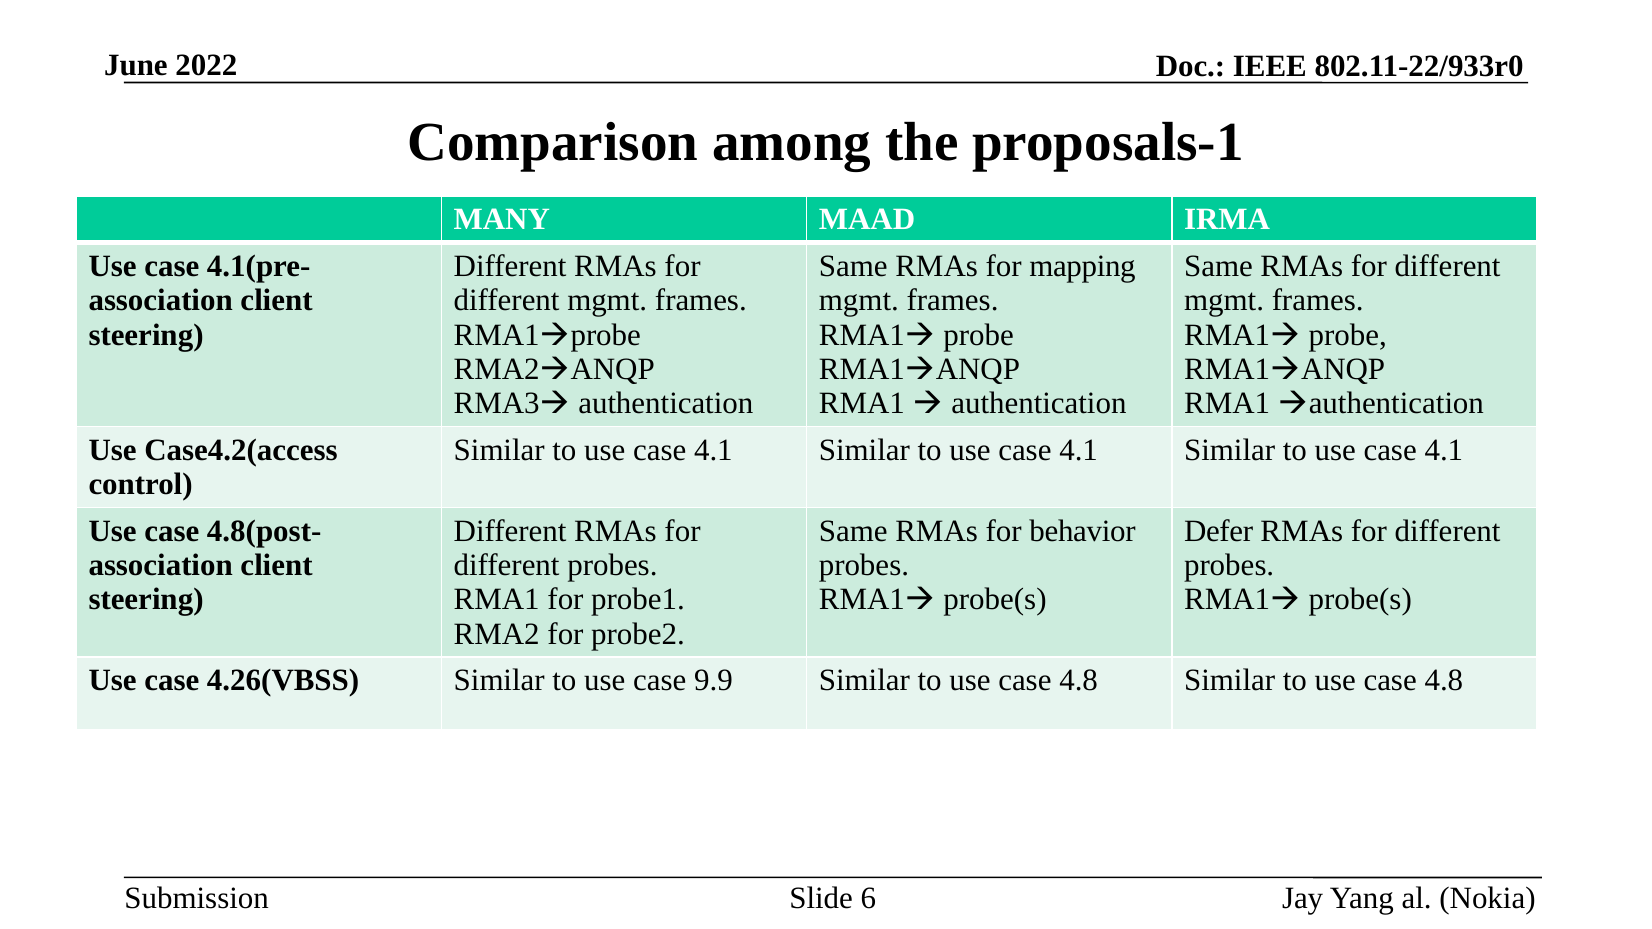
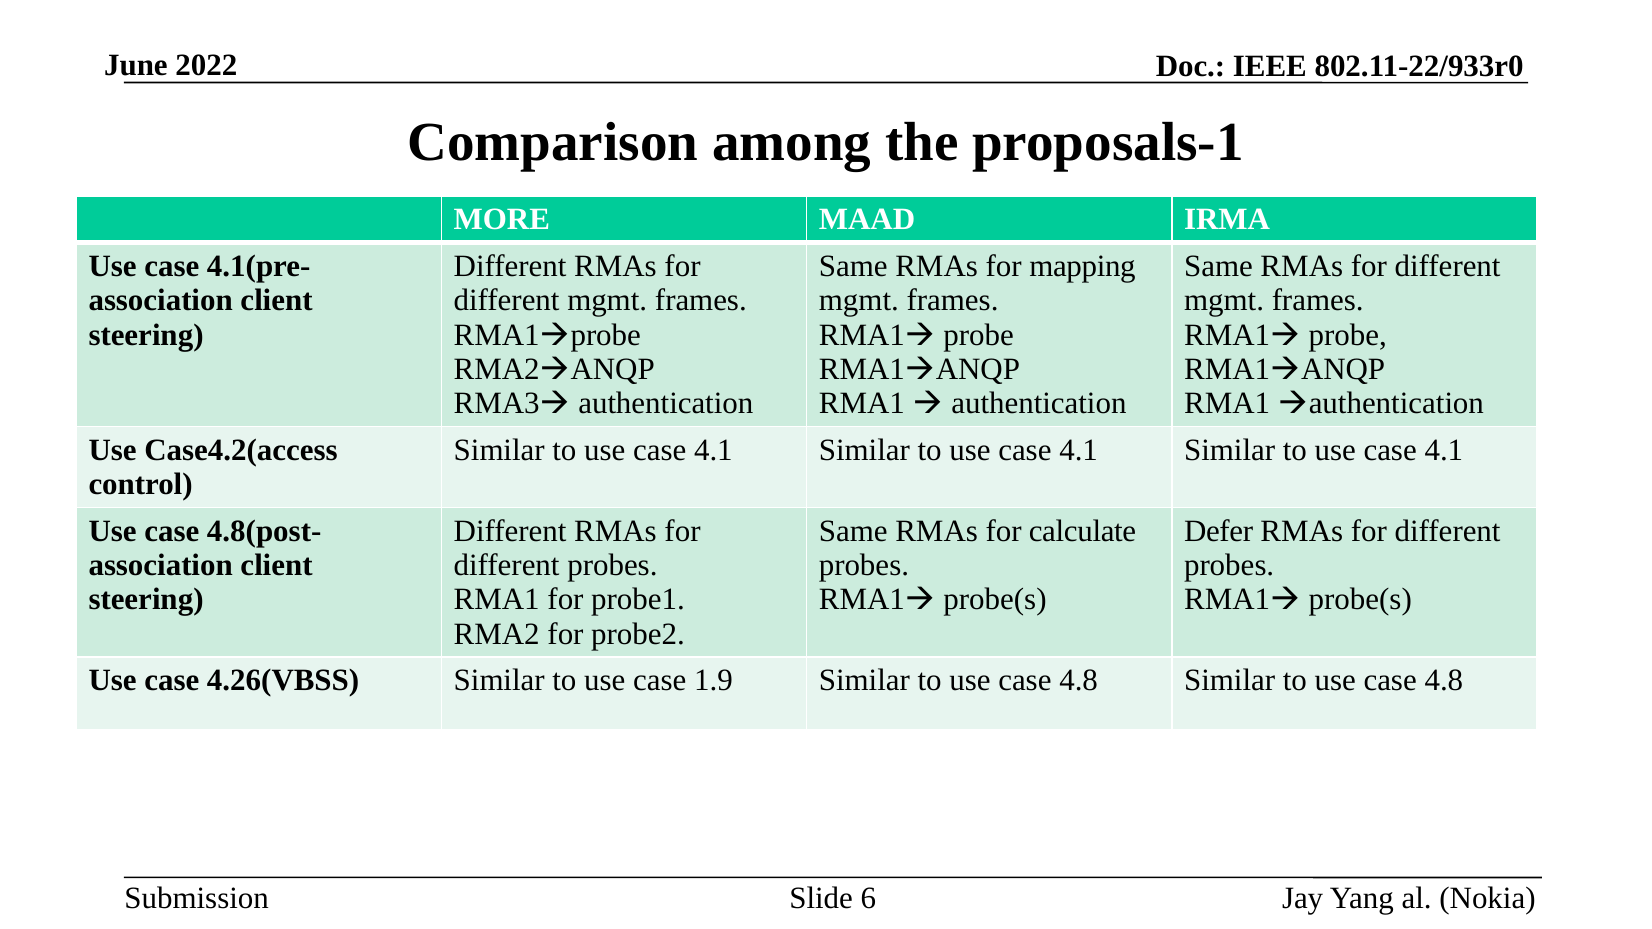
MANY: MANY -> MORE (502, 220)
behavior: behavior -> calculate (1083, 531)
9.9: 9.9 -> 1.9 (713, 681)
